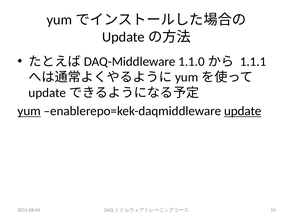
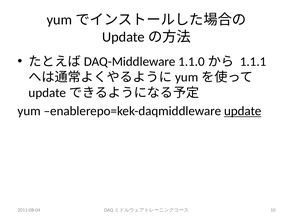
yum underline: present -> none (29, 111)
